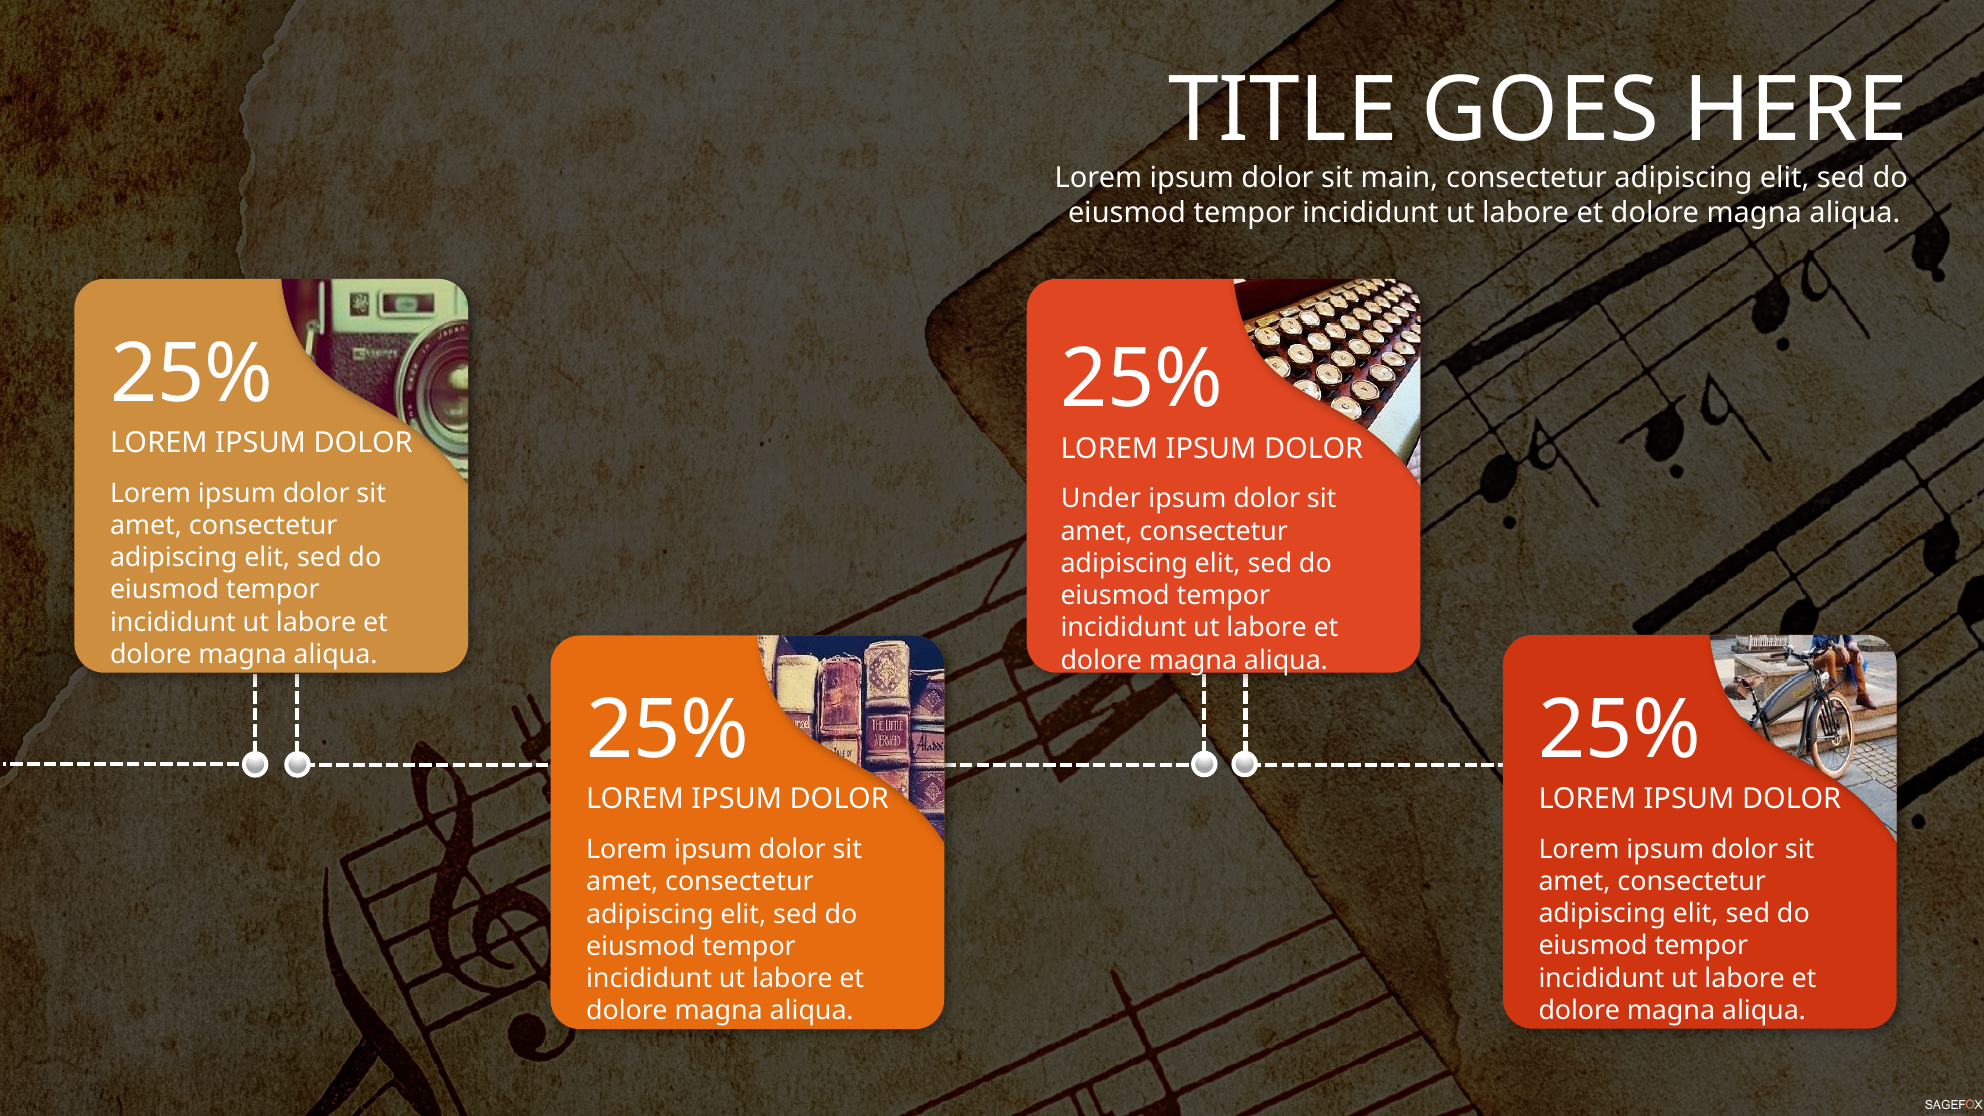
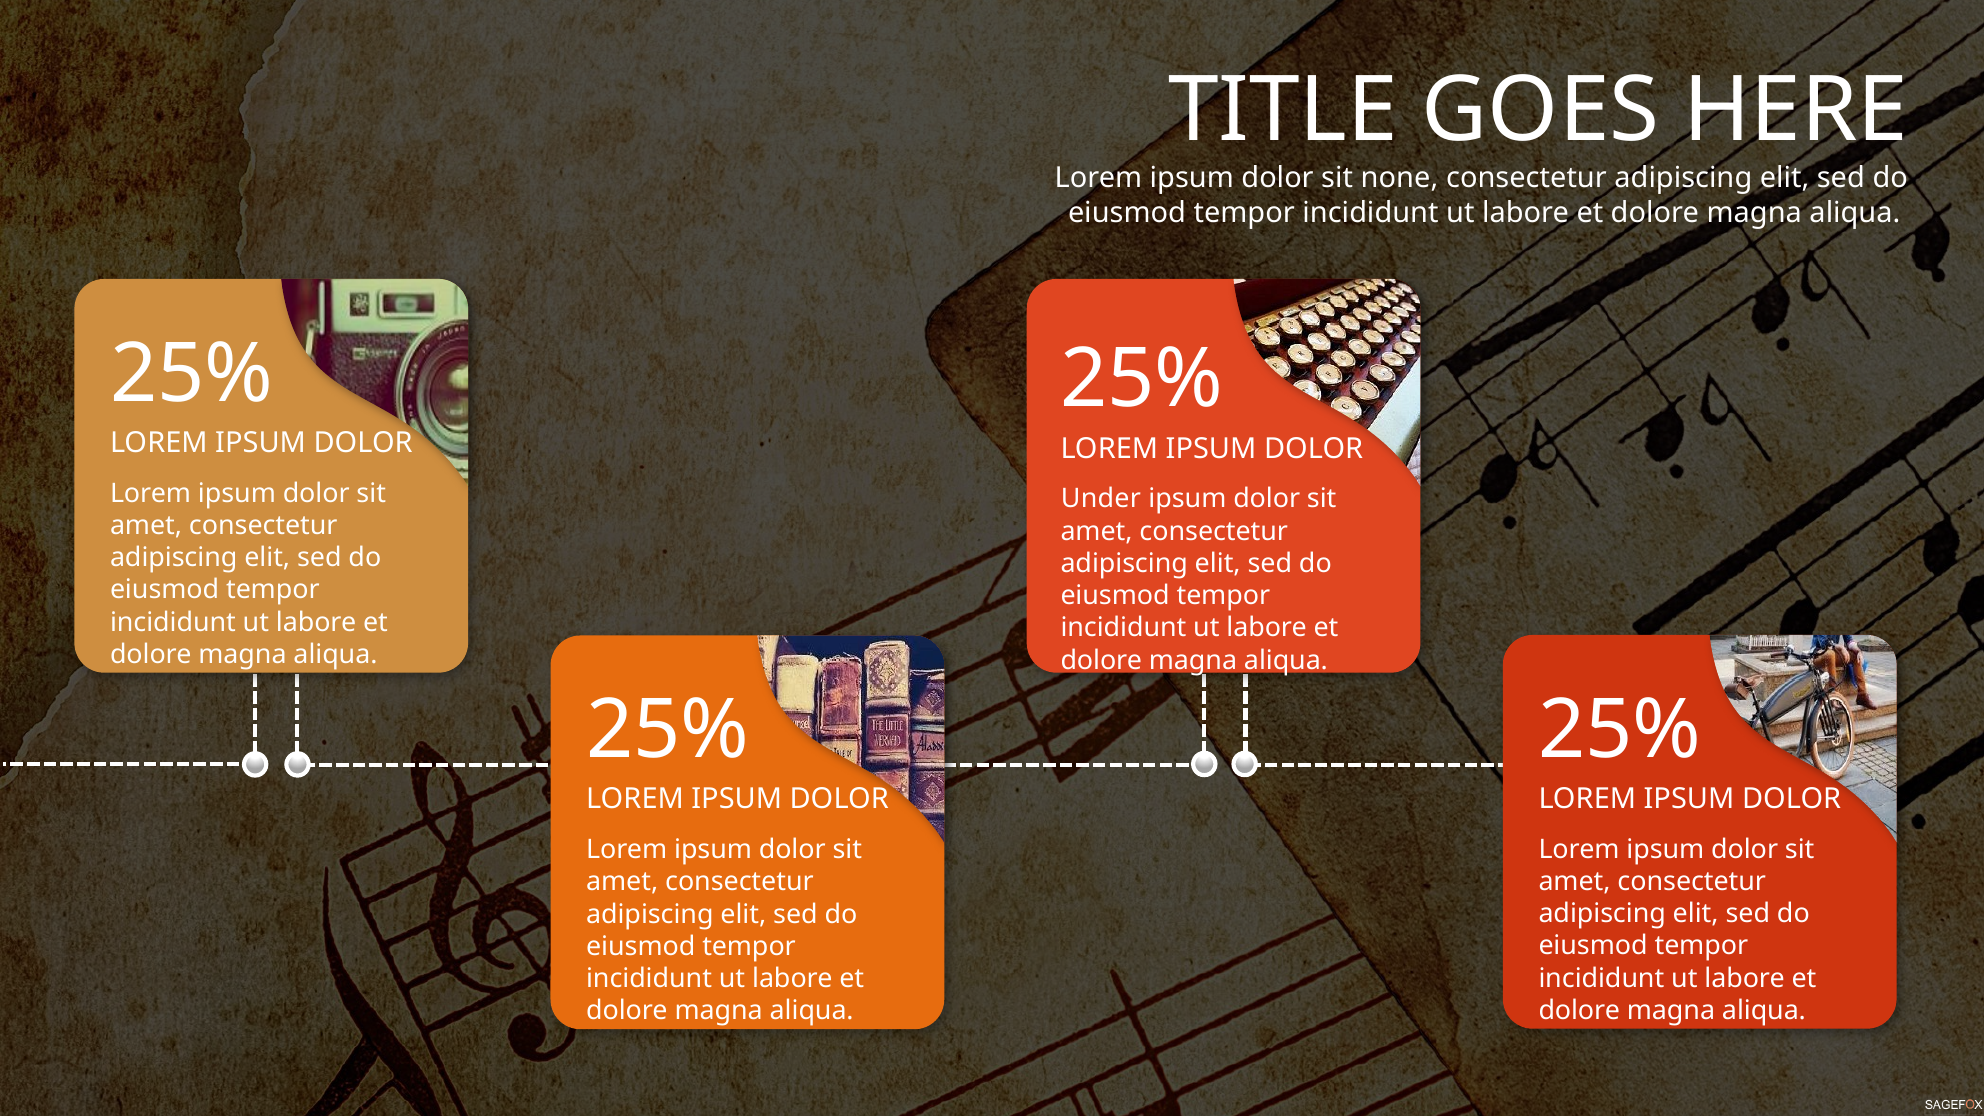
main: main -> none (1400, 178)
